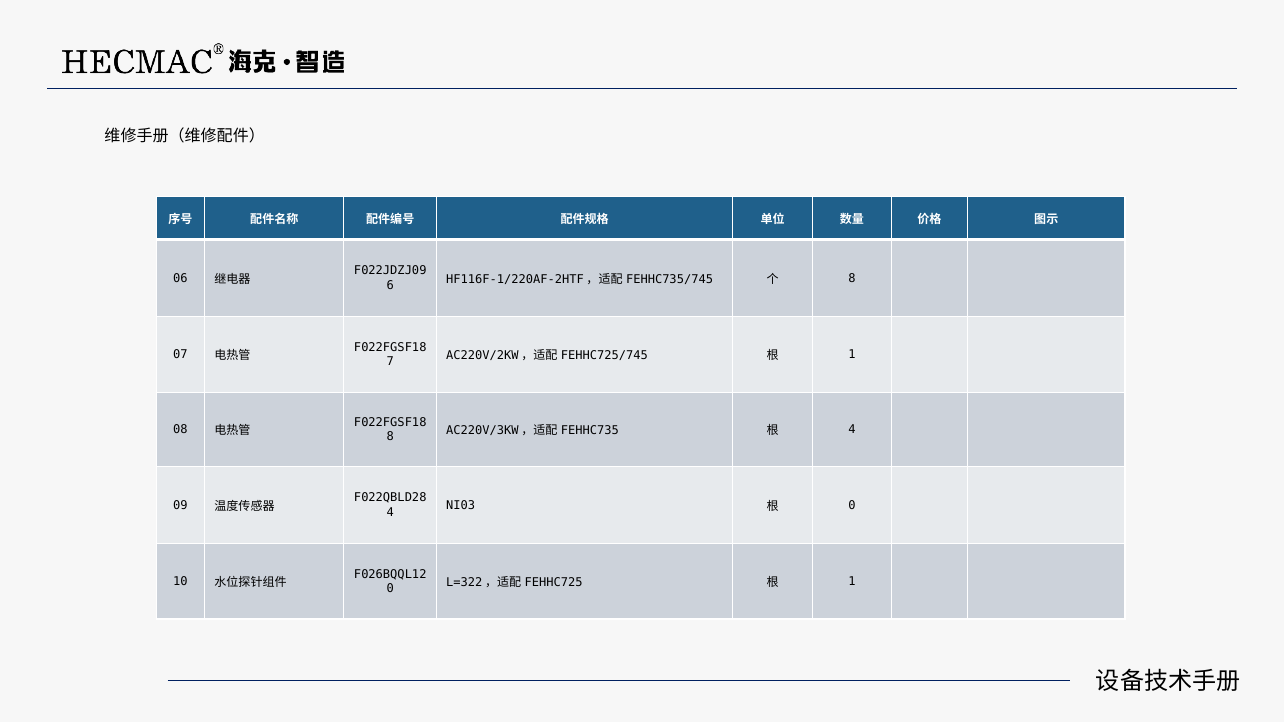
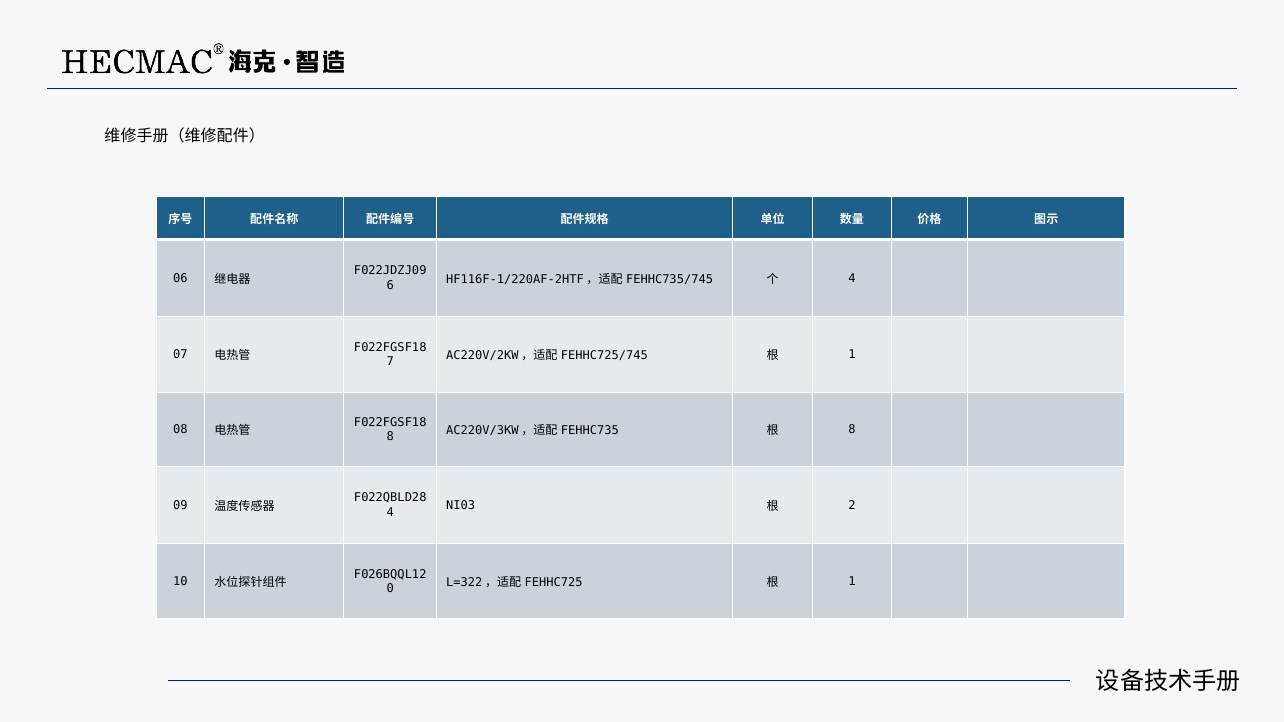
8: 8 -> 4 (852, 278)
4: 4 -> 8 (852, 430)
0: 0 -> 2 (852, 505)
